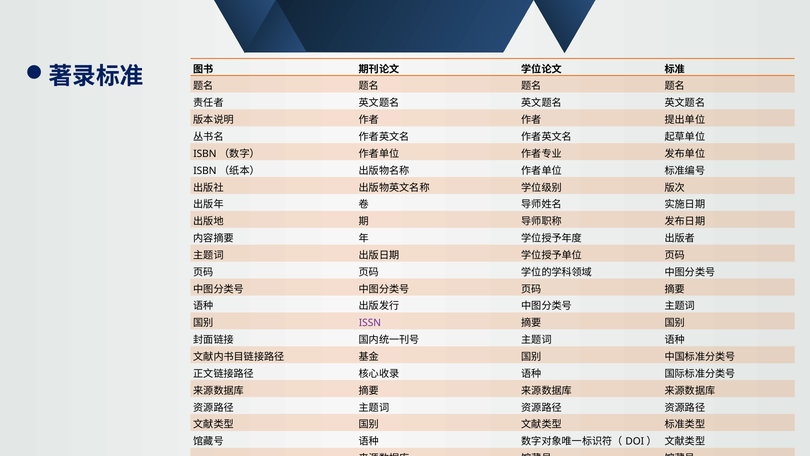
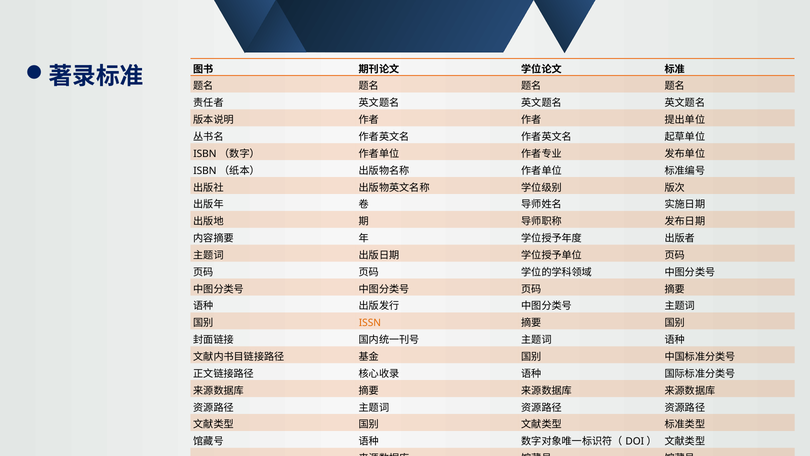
ISSN colour: purple -> orange (370, 323)
